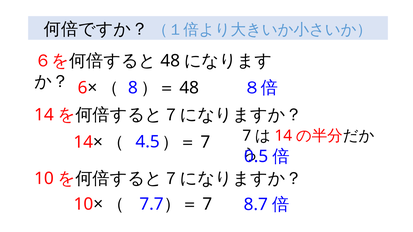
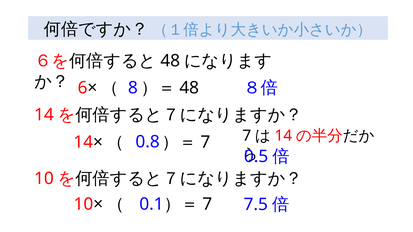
4.5: 4.5 -> 0.8 (148, 142)
7.7: 7.7 -> 0.1 (152, 204)
8.7: 8.7 -> 7.5 (256, 205)
